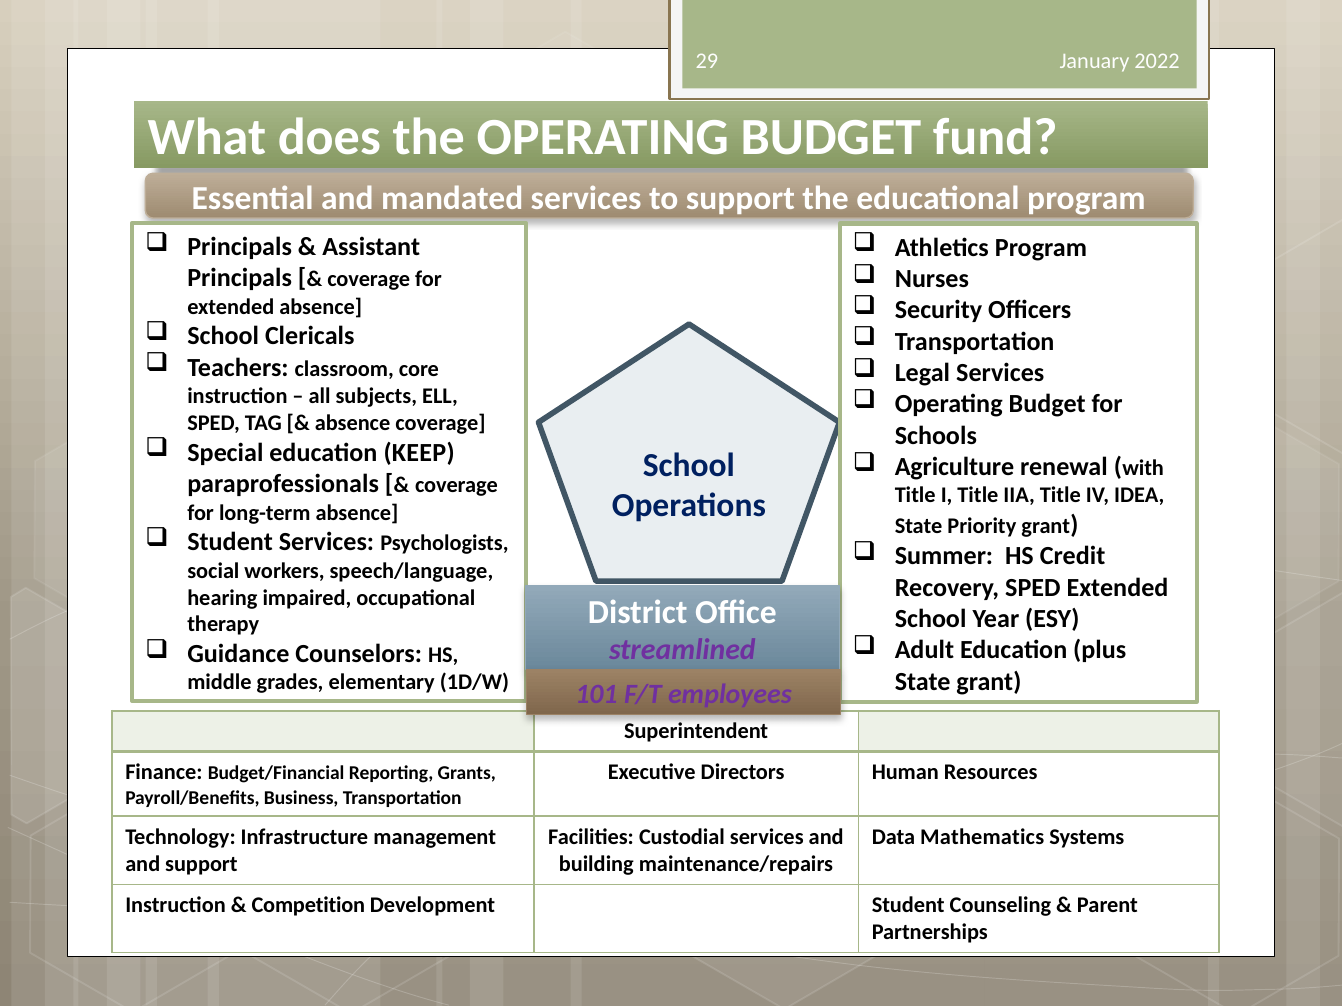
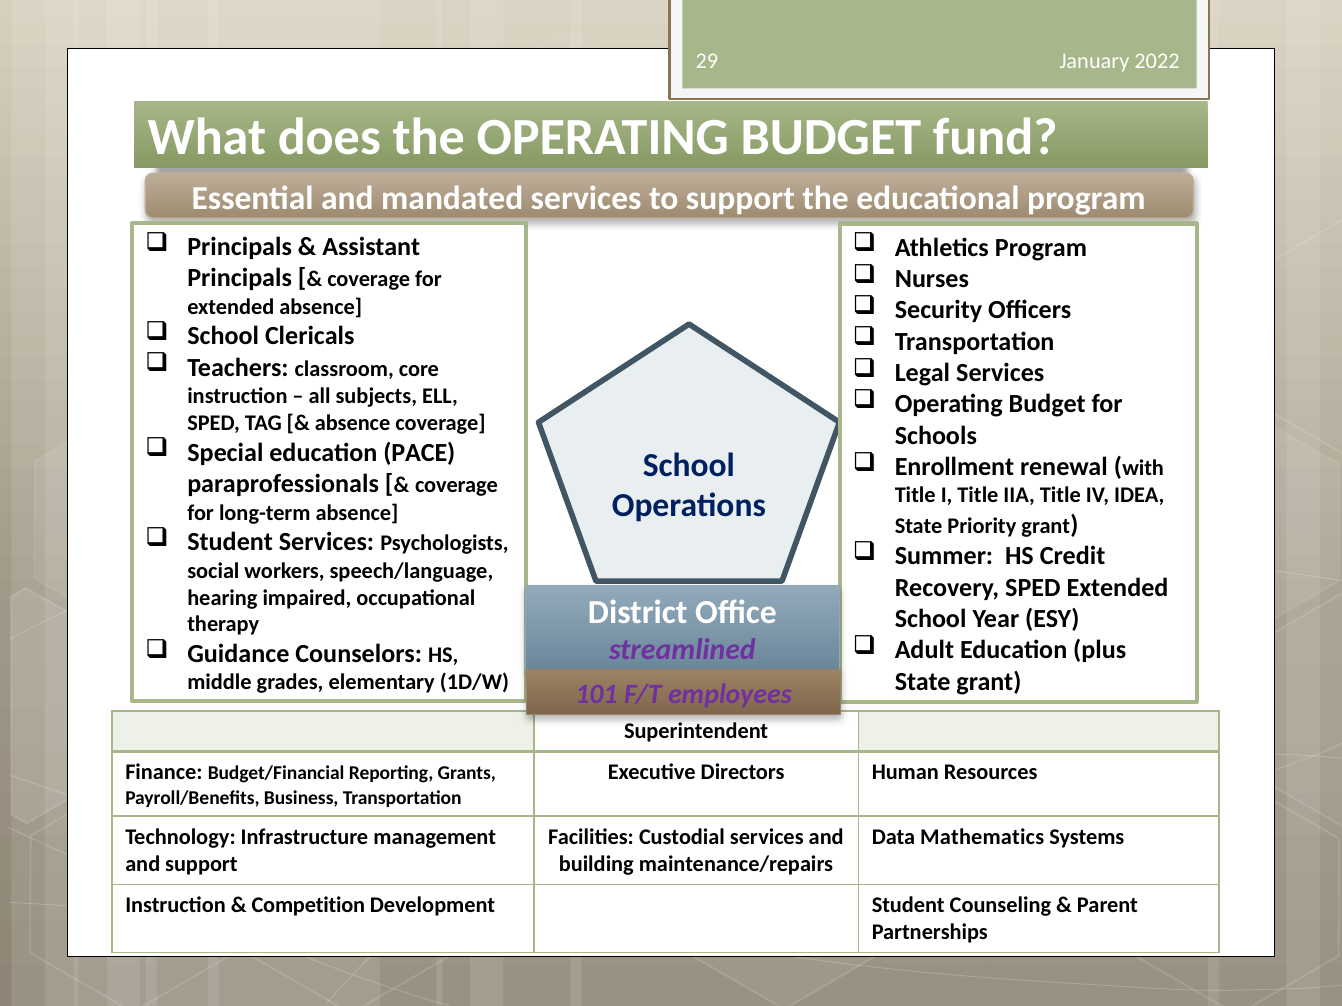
KEEP: KEEP -> PACE (419, 453)
Agriculture: Agriculture -> Enrollment (954, 467)
